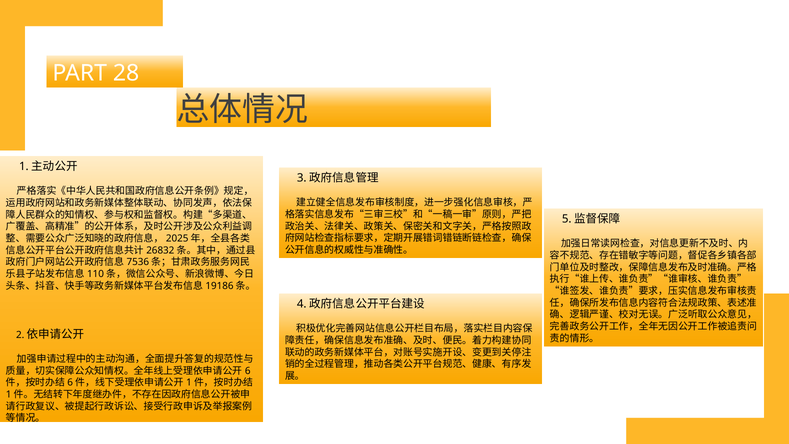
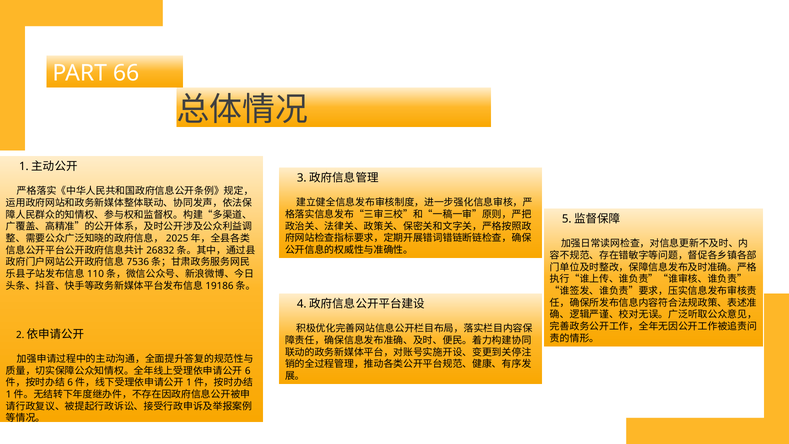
28: 28 -> 66 (126, 73)
